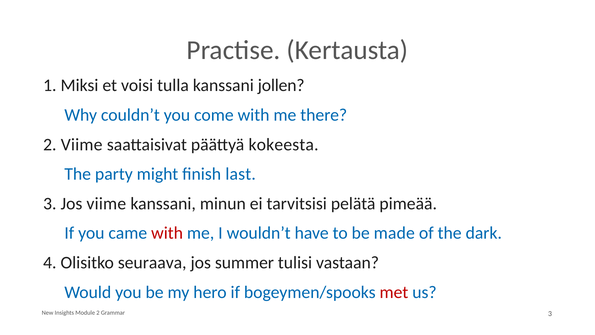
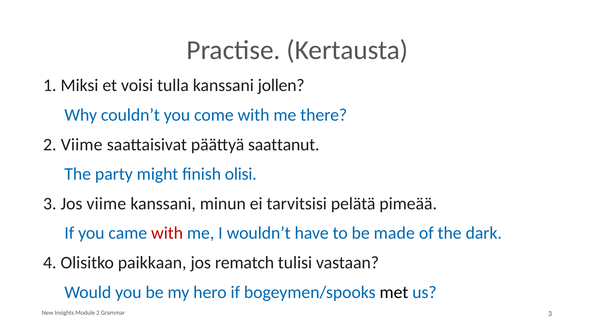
kokeesta: kokeesta -> saattanut (284, 144)
last: last -> olisi (241, 174)
seuraava: seuraava -> paikkaan (152, 262)
summer: summer -> rematch (244, 262)
met colour: red -> black (394, 292)
